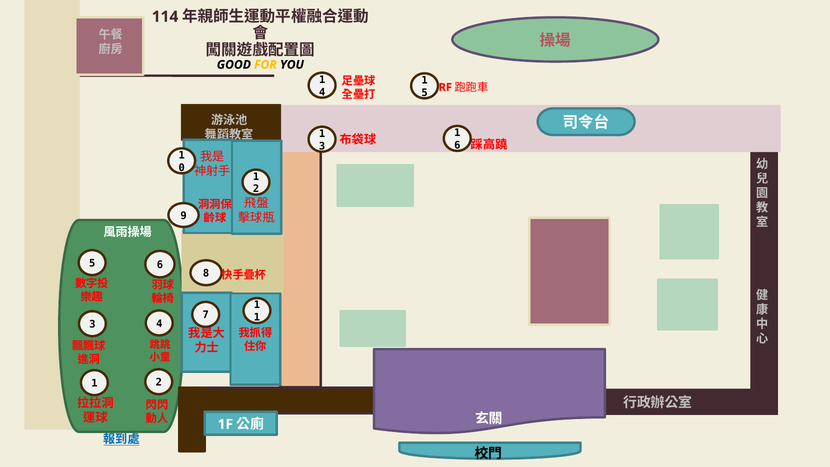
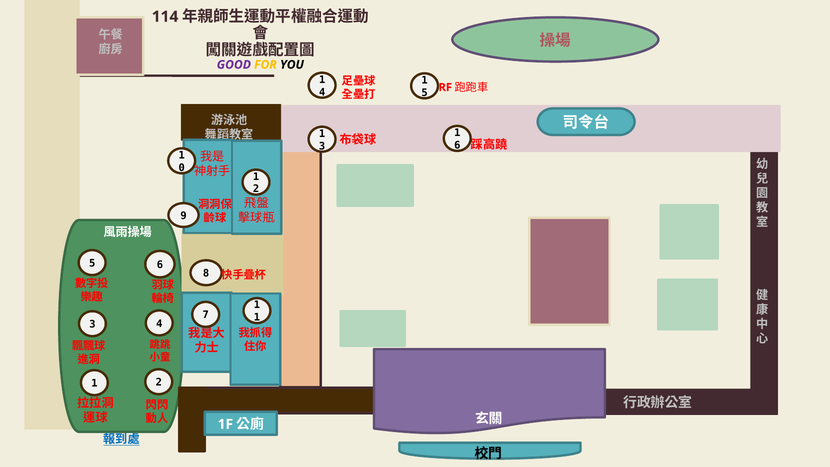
GOOD colour: black -> purple (234, 65)
